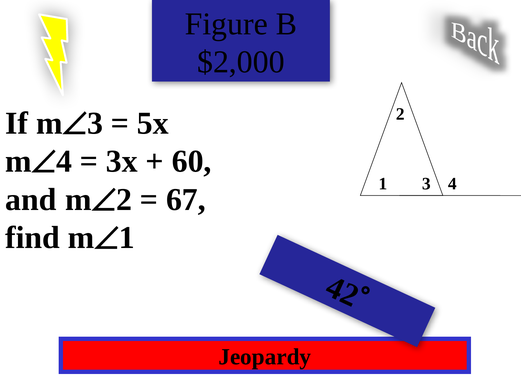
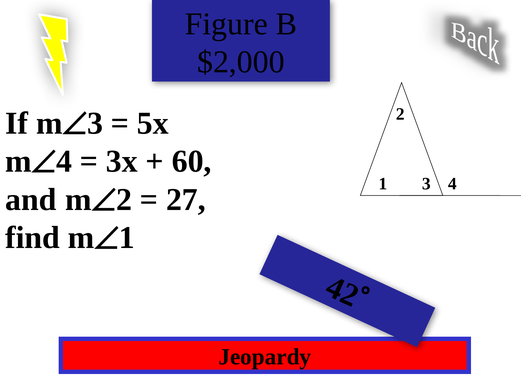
67: 67 -> 27 (186, 199)
